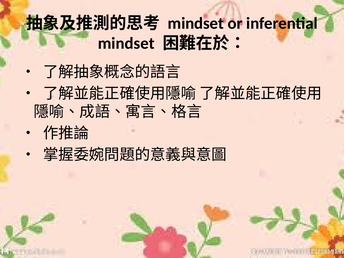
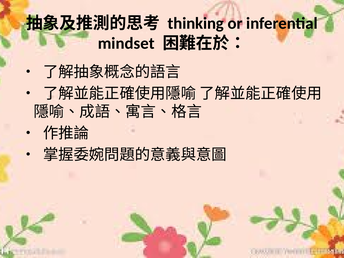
mindset: mindset -> thinking (196, 23)
